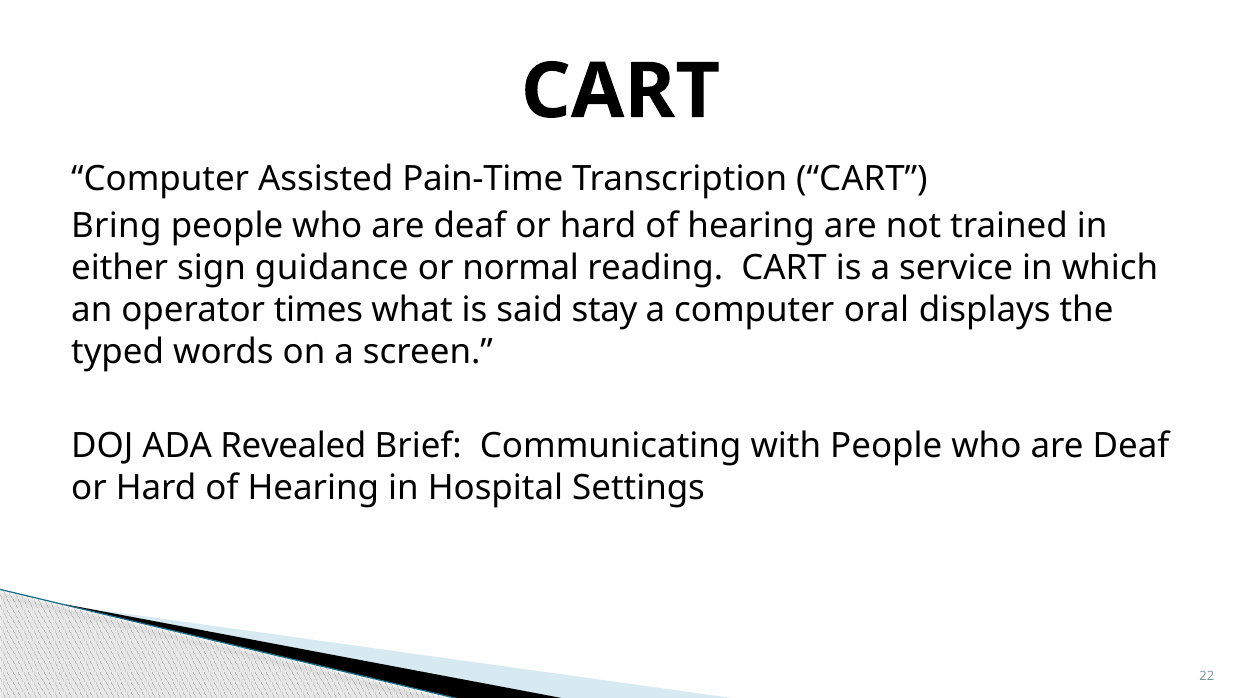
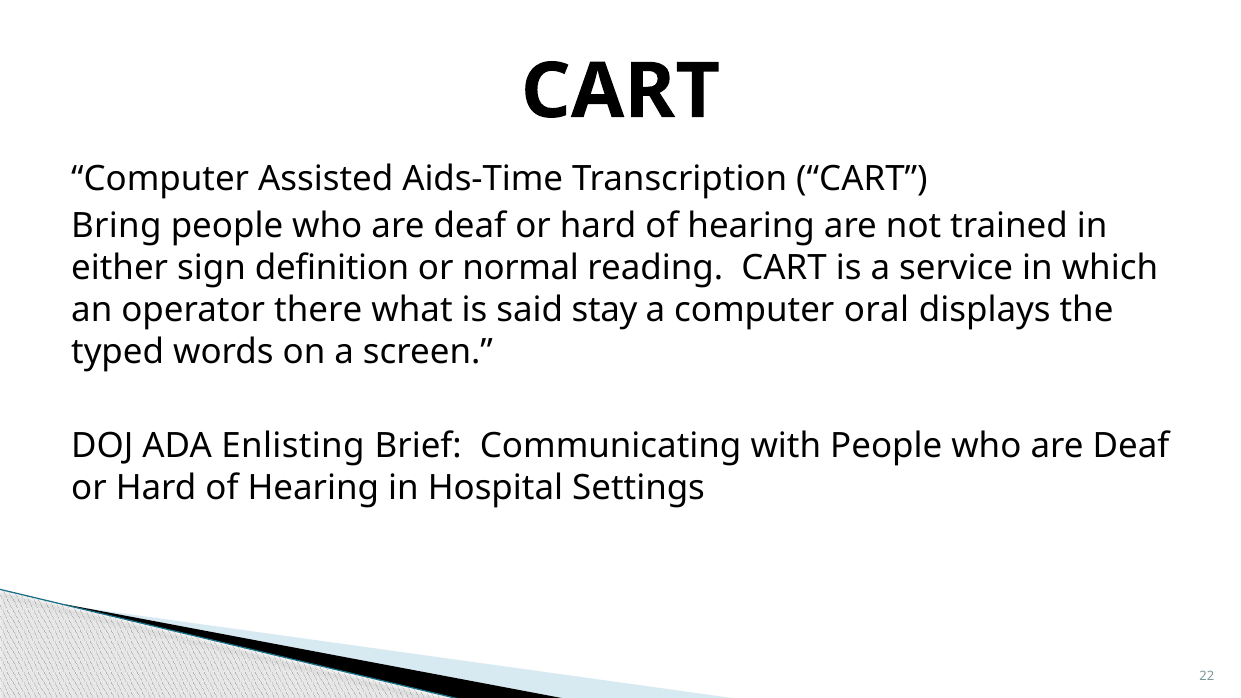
Pain-Time: Pain-Time -> Aids-Time (483, 179)
guidance: guidance -> definition (332, 268)
times: times -> there (318, 310)
Revealed: Revealed -> Enlisting (293, 446)
